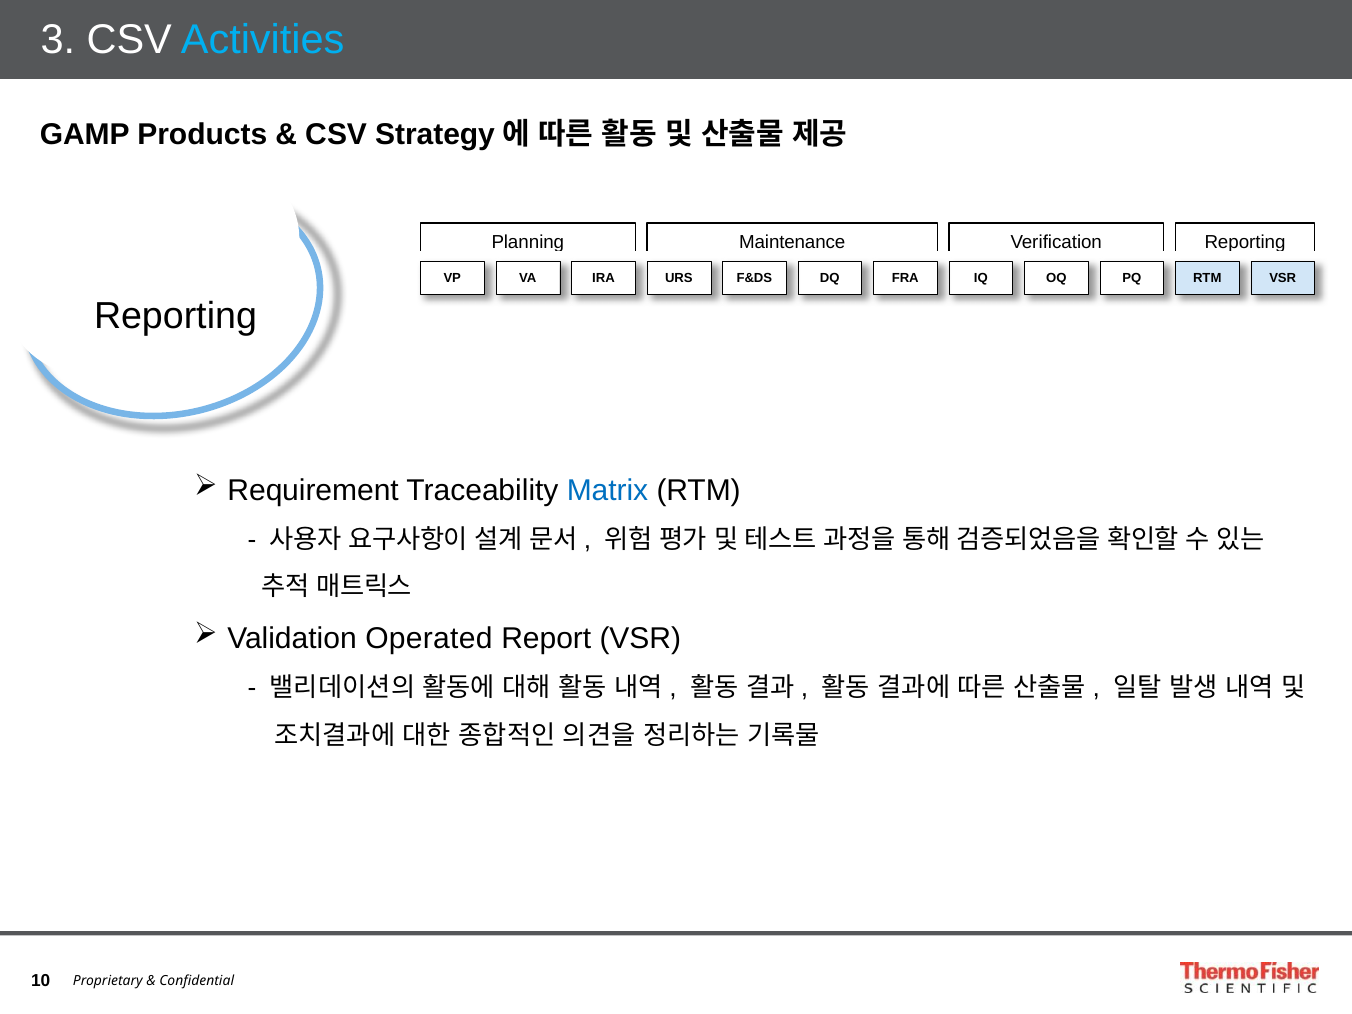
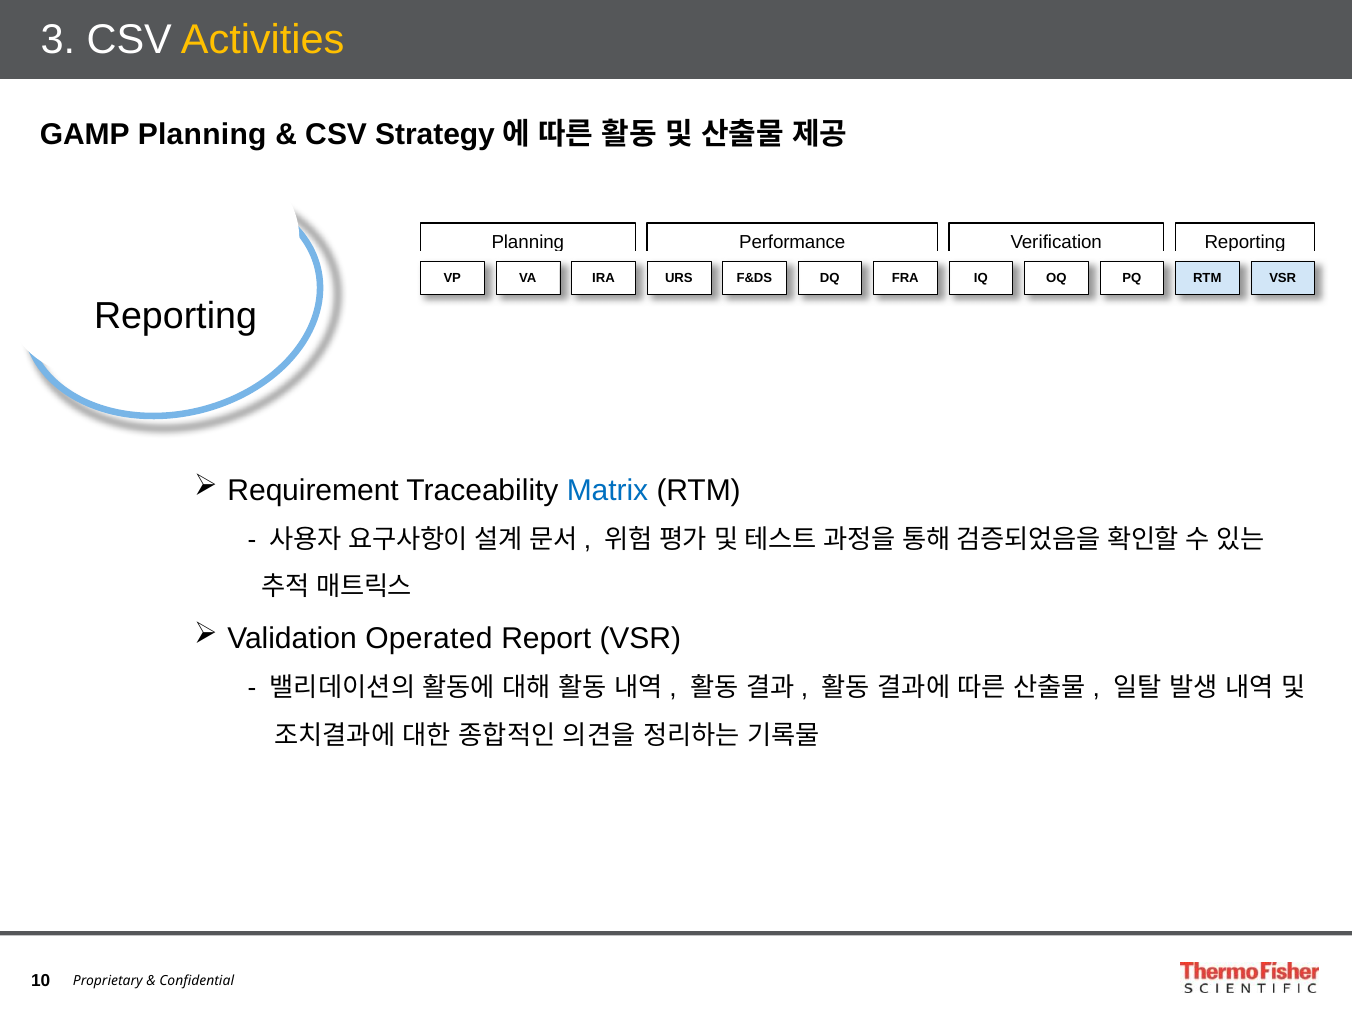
Activities colour: light blue -> yellow (263, 40)
GAMP Products: Products -> Planning (202, 135)
Maintenance: Maintenance -> Performance (792, 242)
